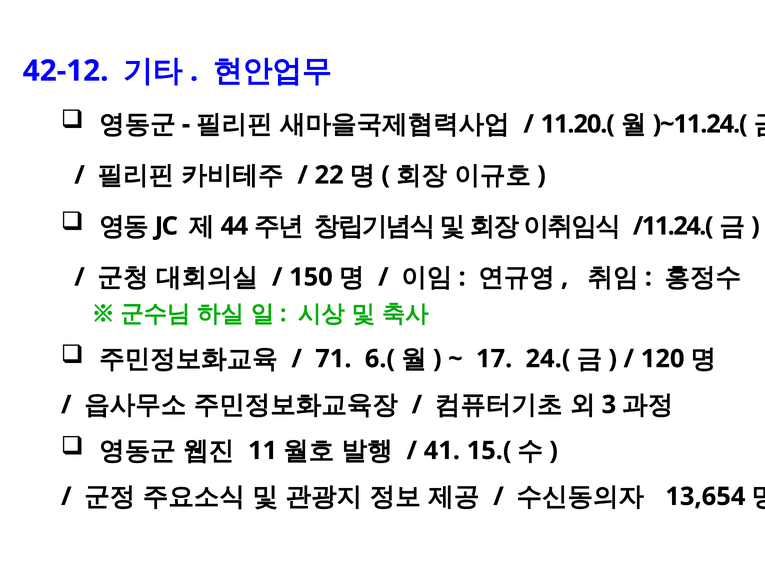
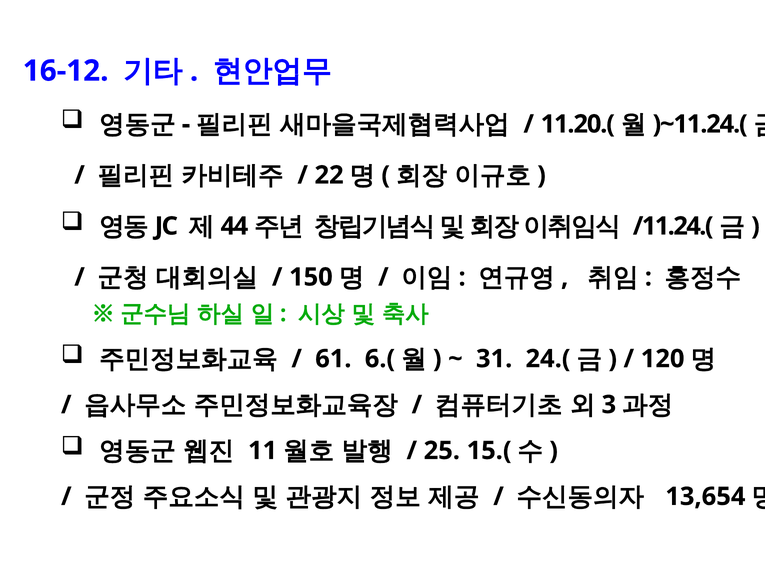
42-12: 42-12 -> 16-12 (66, 71)
71: 71 -> 61 (333, 359)
17: 17 -> 31 (494, 359)
41: 41 -> 25 (442, 450)
